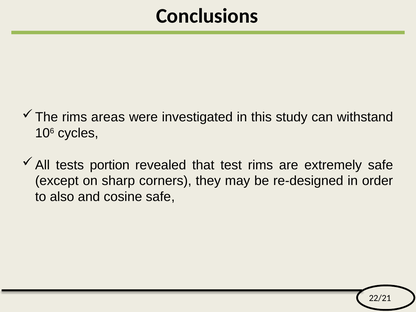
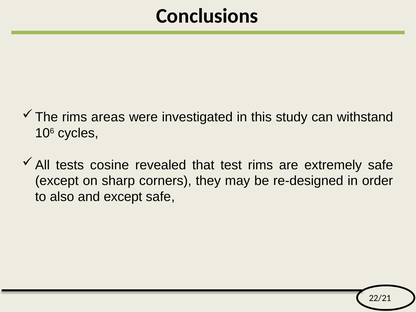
portion: portion -> cosine (110, 165)
and cosine: cosine -> except (123, 197)
